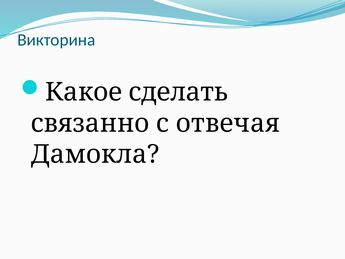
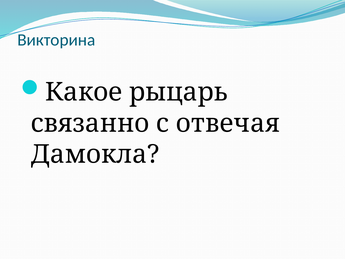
сделать: сделать -> рыцарь (178, 92)
